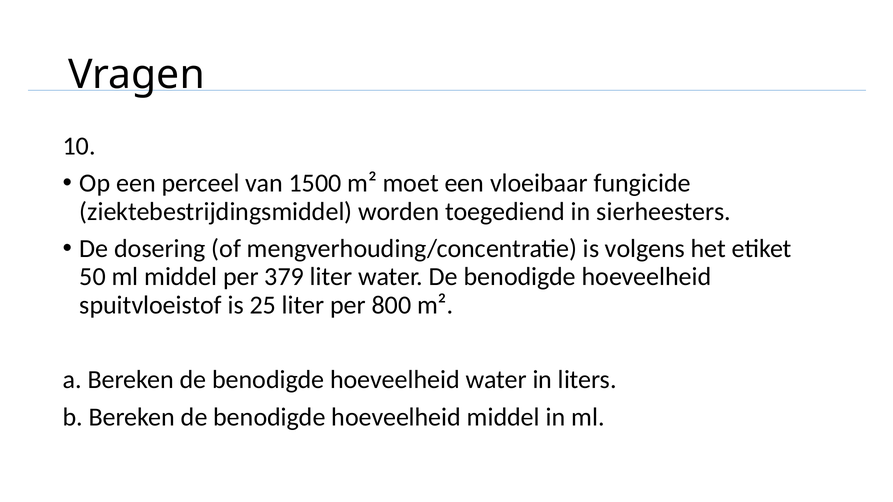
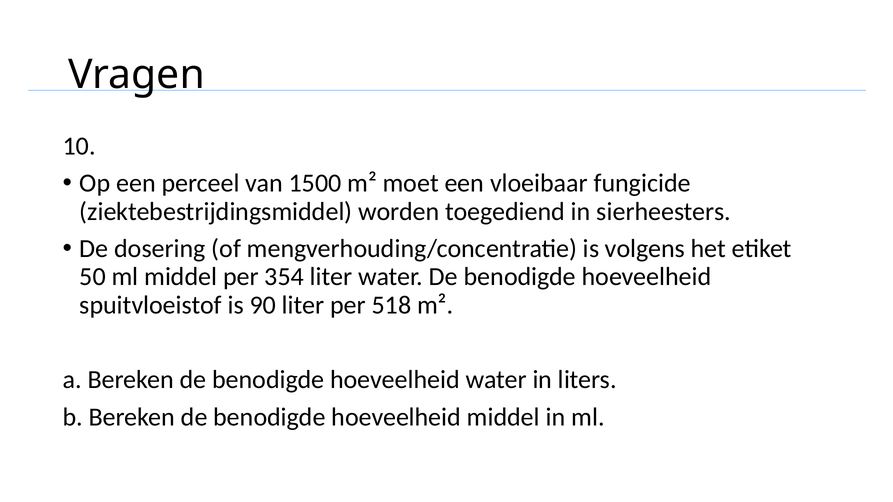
379: 379 -> 354 (284, 277)
25: 25 -> 90 (263, 305)
800: 800 -> 518 (391, 305)
